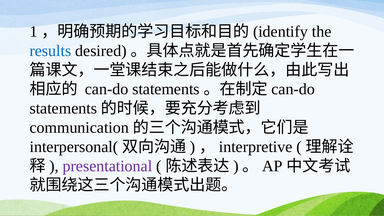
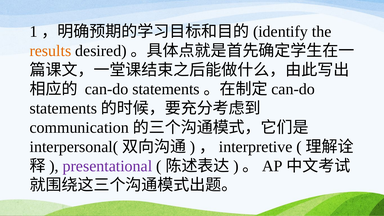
results colour: blue -> orange (50, 51)
